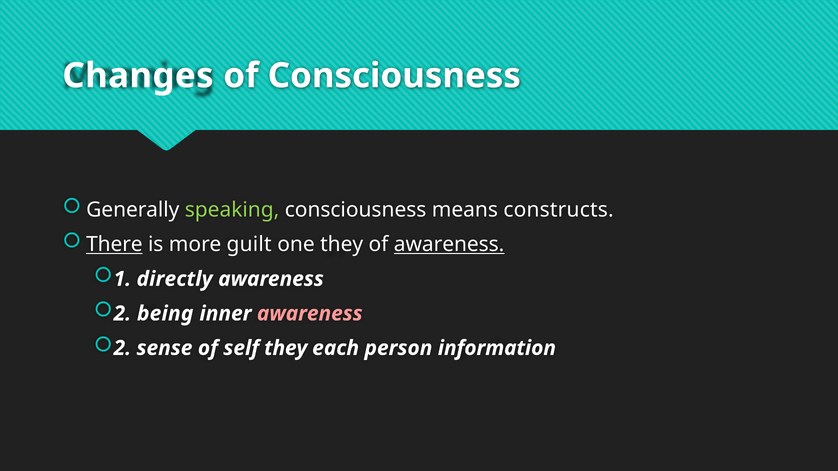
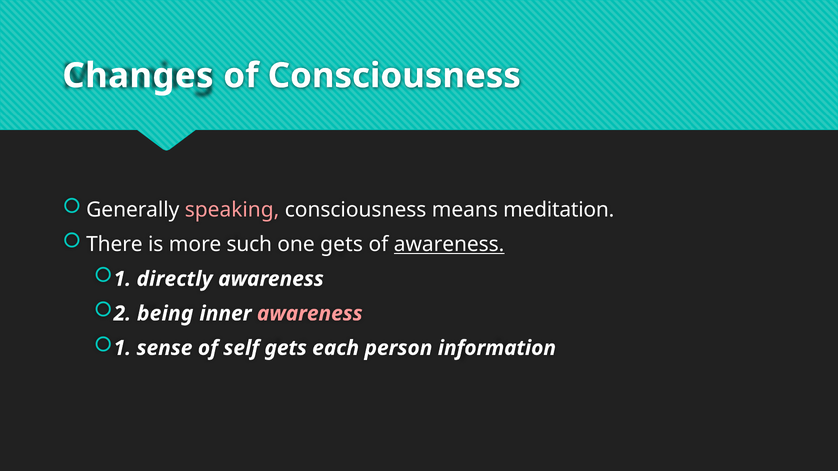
speaking colour: light green -> pink (232, 210)
constructs: constructs -> meditation (559, 210)
There underline: present -> none (114, 245)
guilt: guilt -> such (249, 245)
one they: they -> gets (342, 245)
2: 2 -> 1 (122, 348)
self they: they -> gets (286, 348)
